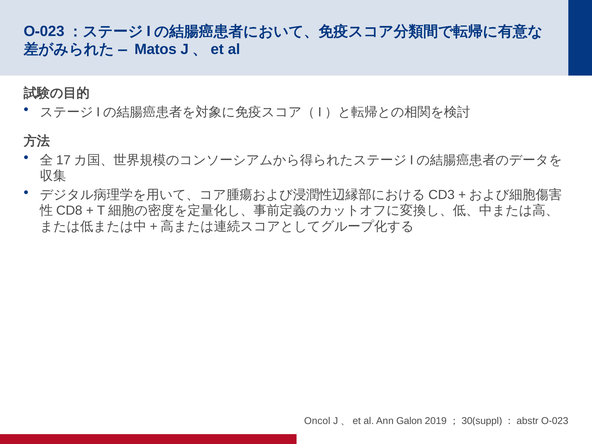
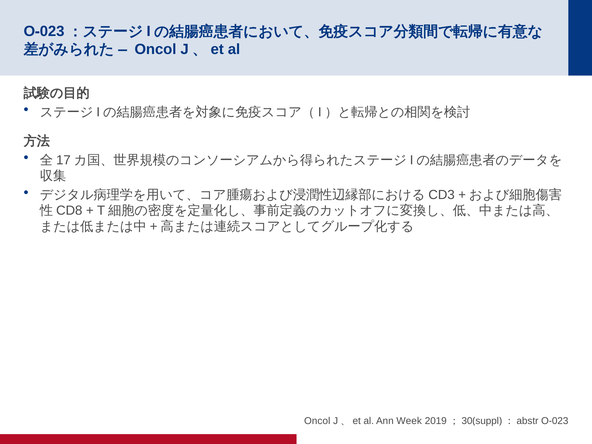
Matos: Matos -> Oncol (155, 49)
Galon: Galon -> Week (409, 421)
